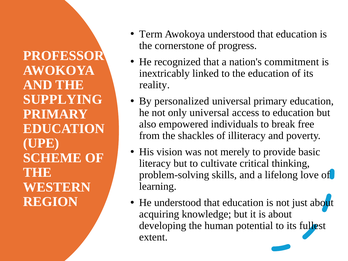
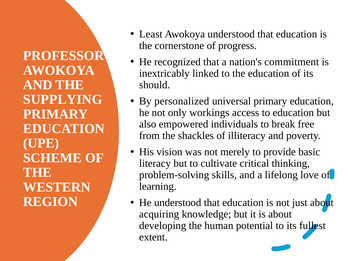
Term: Term -> Least (151, 34)
reality: reality -> should (155, 85)
only universal: universal -> workings (209, 113)
